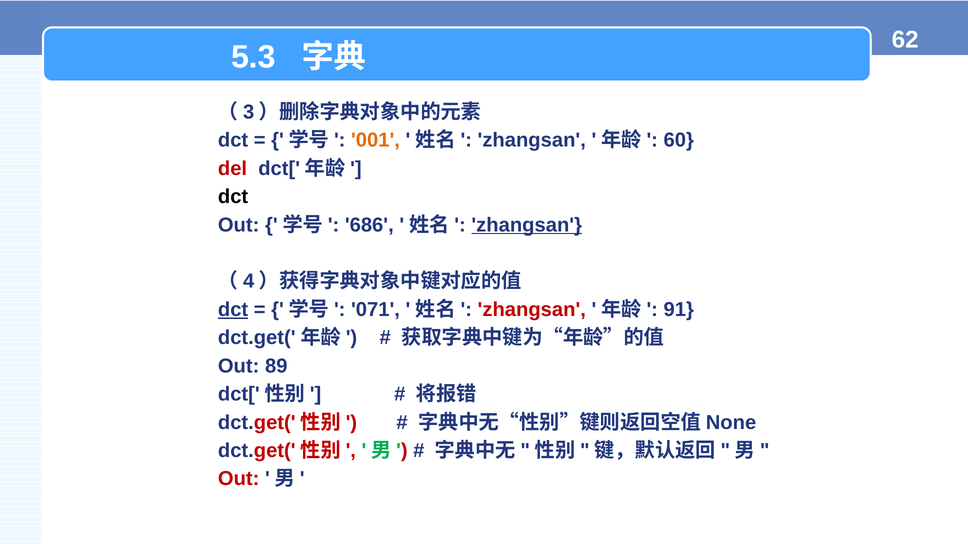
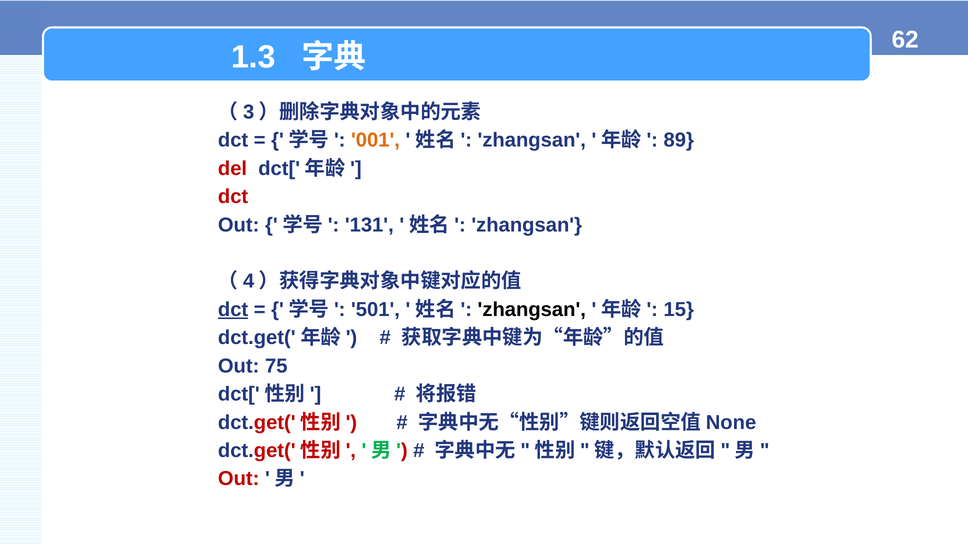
5.3: 5.3 -> 1.3 (253, 57)
60: 60 -> 89 (679, 140)
dct colour: black -> red (233, 197)
686: 686 -> 131 (369, 225)
zhangsan underline: present -> none (527, 225)
071: 071 -> 501 (375, 310)
zhangsan colour: red -> black (532, 310)
91: 91 -> 15 (679, 310)
89: 89 -> 75 (276, 366)
